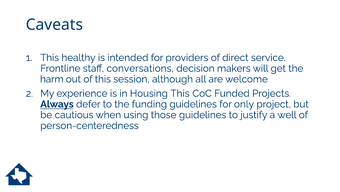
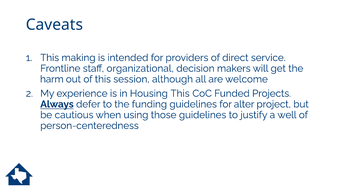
healthy: healthy -> making (78, 57)
conversations: conversations -> organizational (140, 68)
only: only -> alter (244, 104)
